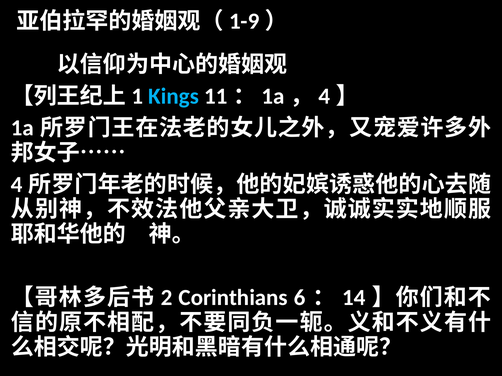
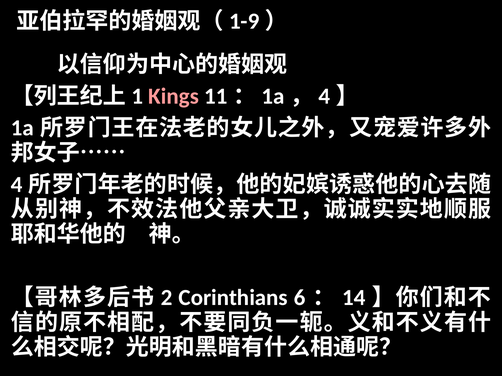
Kings colour: light blue -> pink (174, 96)
